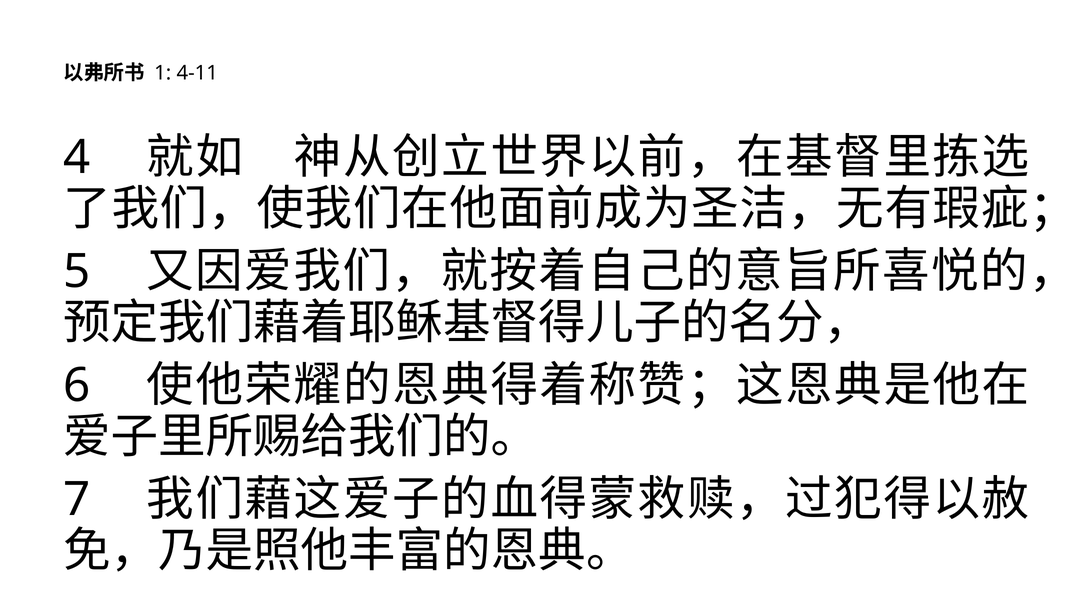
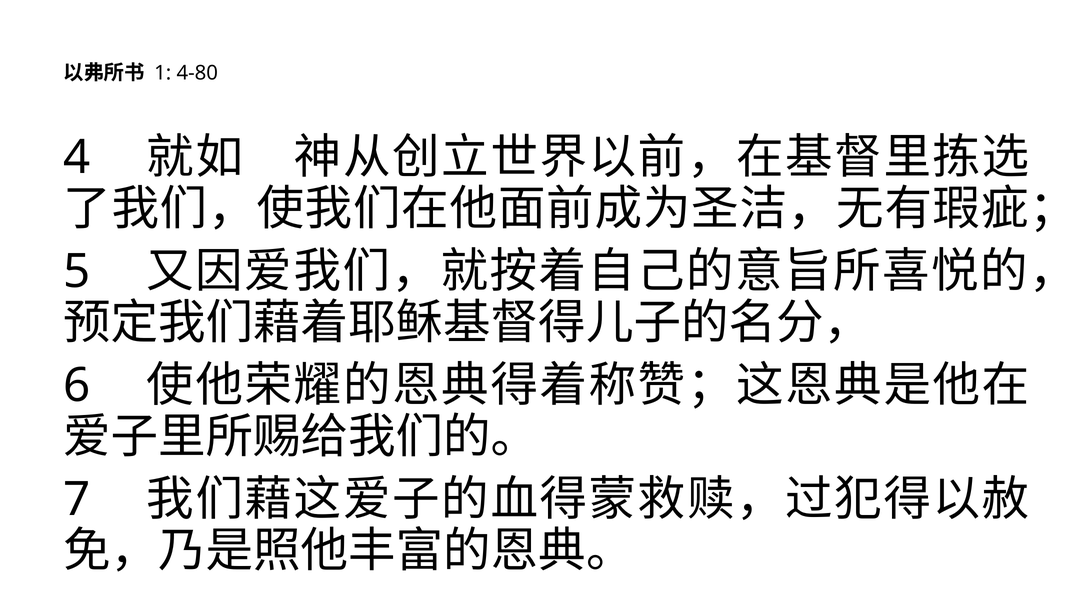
4-11: 4-11 -> 4-80 (197, 73)
